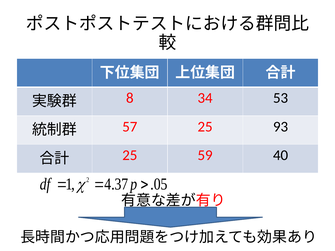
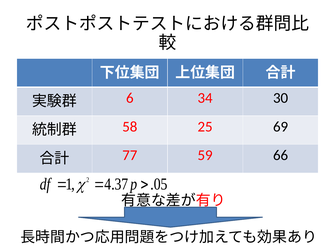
8: 8 -> 6 (130, 98)
53: 53 -> 30 (281, 98)
57: 57 -> 58 (130, 127)
93: 93 -> 69 (281, 127)
25: 25 -> 77 (130, 155)
40: 40 -> 66 (281, 155)
